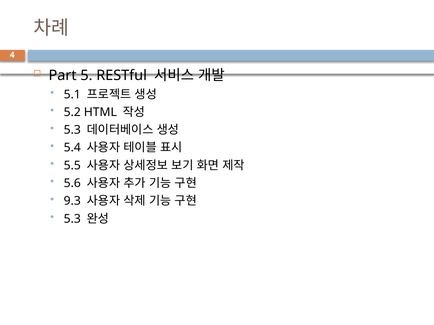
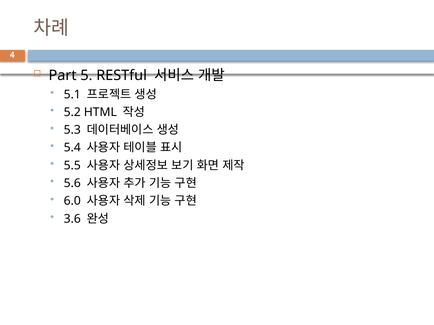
9.3: 9.3 -> 6.0 (72, 201)
5.3: 5.3 -> 3.6 (72, 219)
